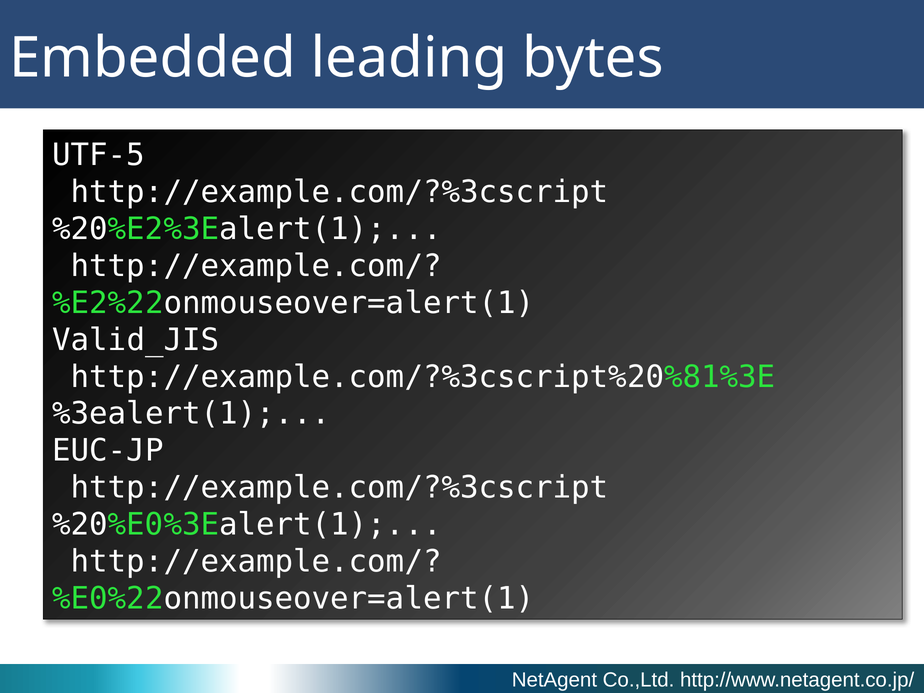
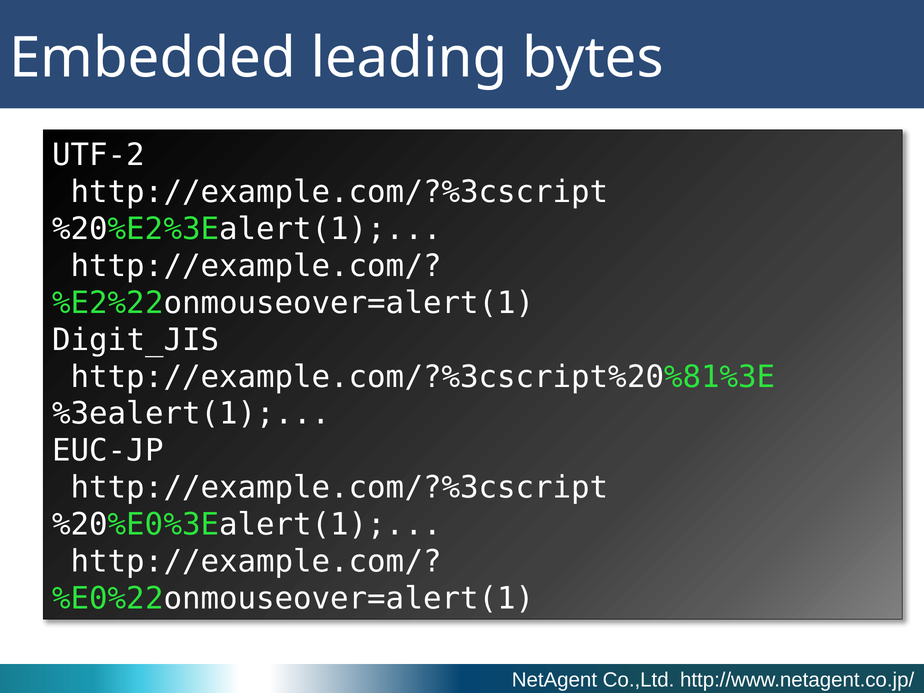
UTF-5: UTF-5 -> UTF-2 (99, 155)
Valid_JIS: Valid_JIS -> Digit_JIS (136, 340)
